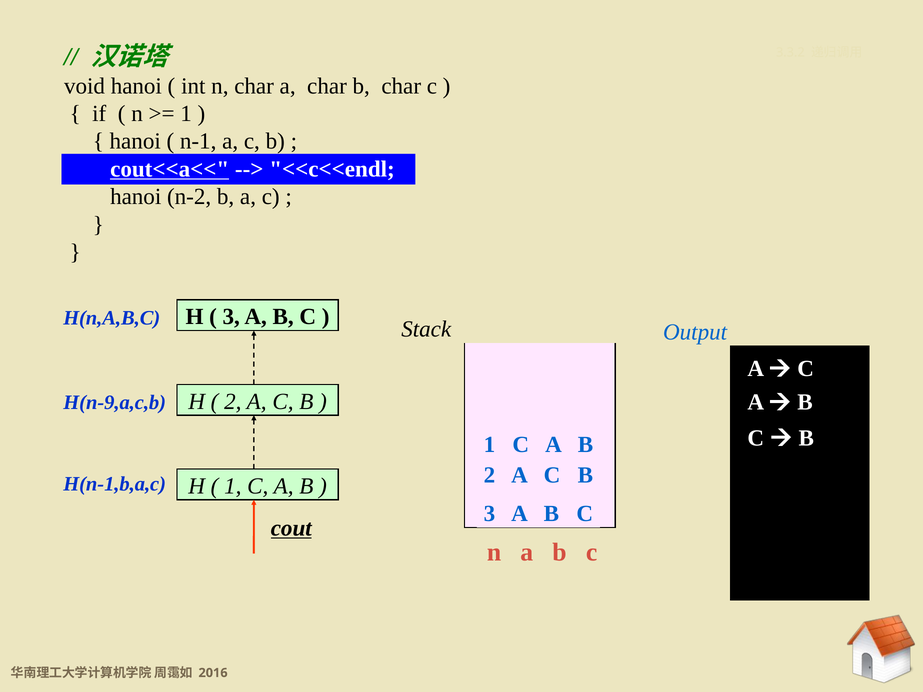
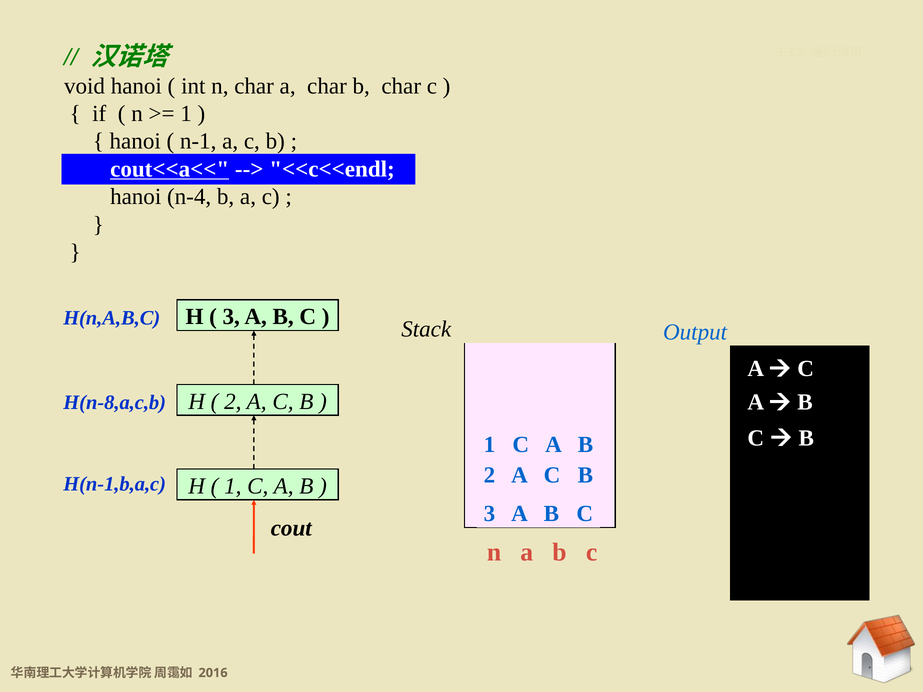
n-2: n-2 -> n-4 (189, 197)
H(n-9,a,c,b: H(n-9,a,c,b -> H(n-8,a,c,b (115, 403)
cout underline: present -> none (291, 528)
